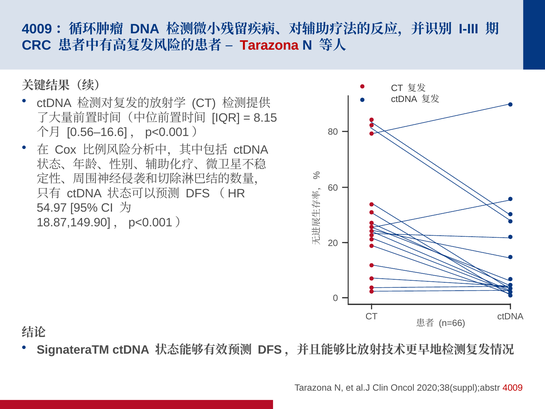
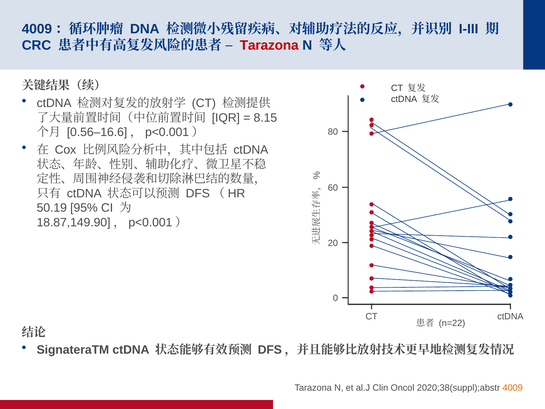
54.97: 54.97 -> 50.19 (52, 208)
n=66: n=66 -> n=22 (452, 323)
4009 colour: red -> orange (513, 388)
